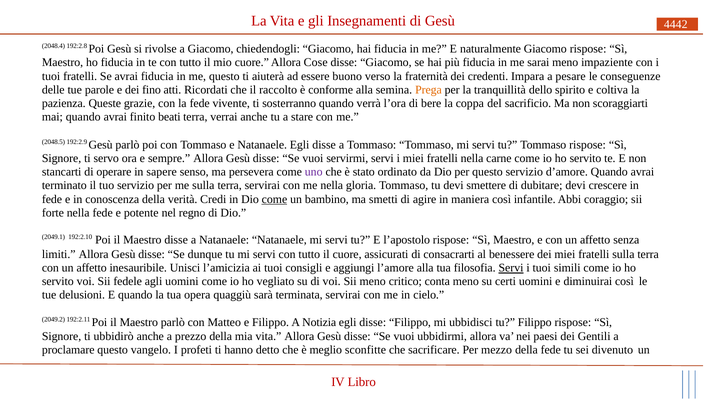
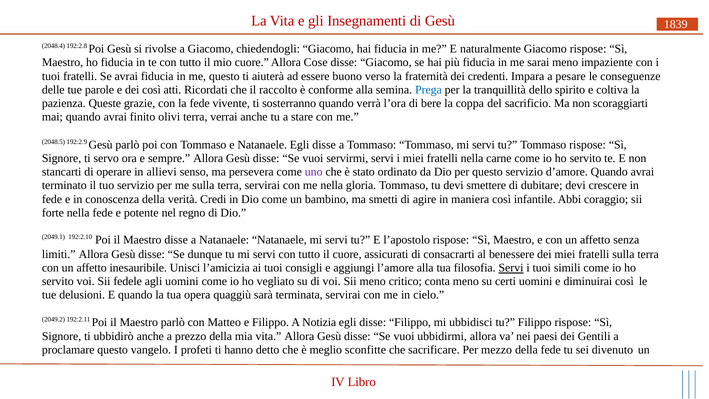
4442: 4442 -> 1839 (676, 24)
dei fino: fino -> così (151, 90)
Prega colour: orange -> blue (428, 90)
beati: beati -> olivi (169, 117)
sapere: sapere -> allievi (162, 172)
come underline: present -> none (274, 199)
